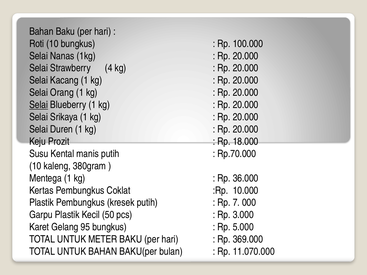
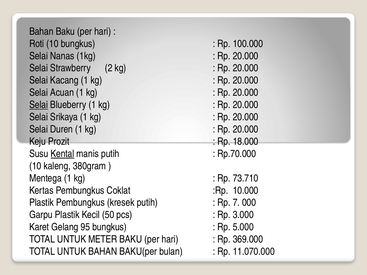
4: 4 -> 2 (109, 68)
Orang: Orang -> Acuan (62, 93)
Kental underline: none -> present (62, 154)
36.000: 36.000 -> 73.710 (246, 178)
